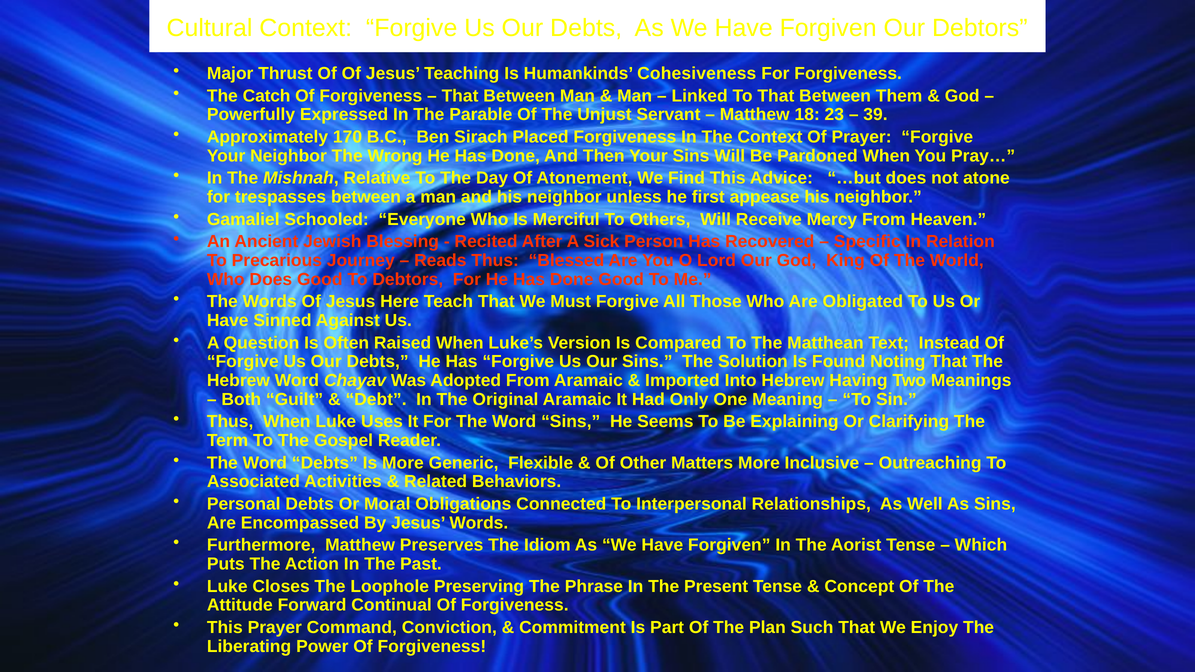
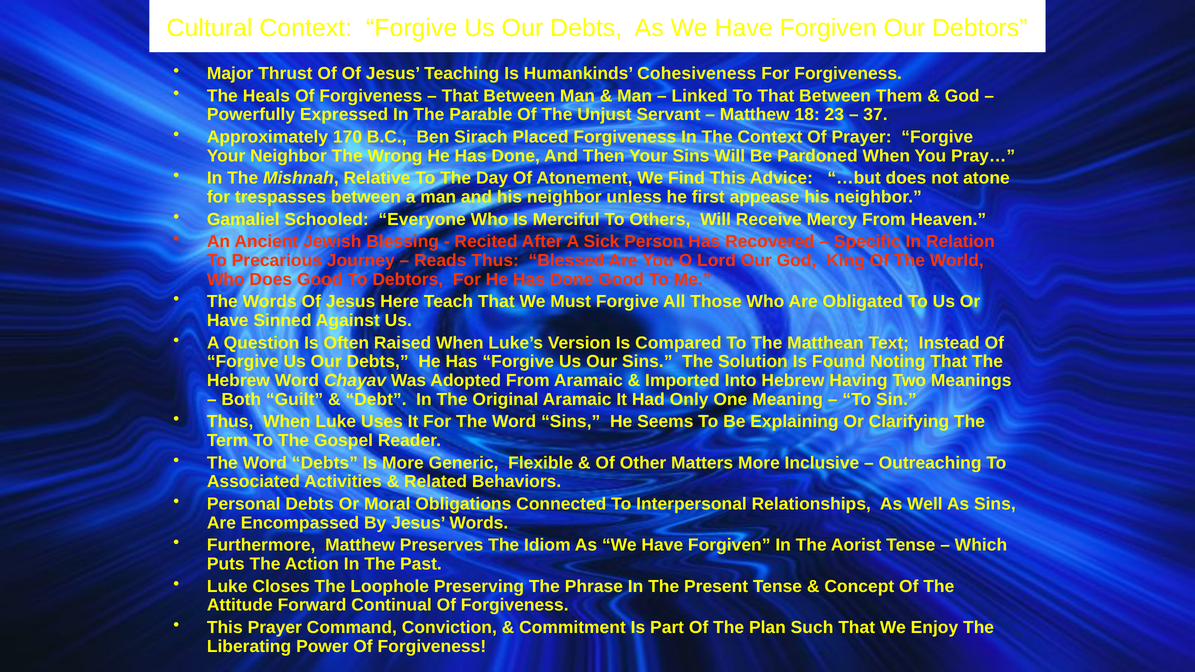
Catch: Catch -> Heals (266, 96)
39: 39 -> 37 (875, 115)
